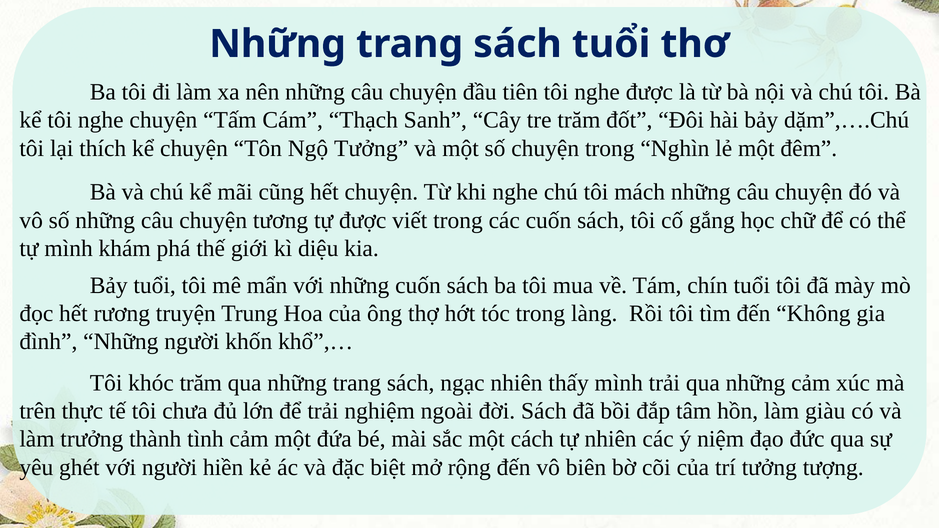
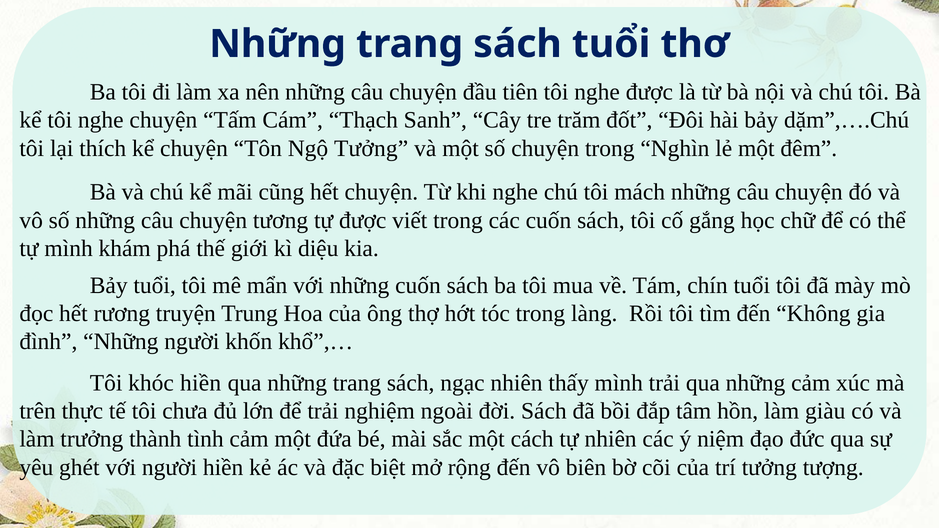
khóc trăm: trăm -> hiền (201, 383)
